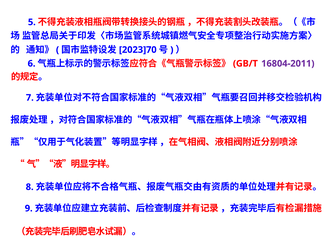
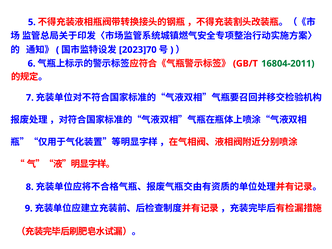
16804-2011 colour: purple -> green (288, 64)
